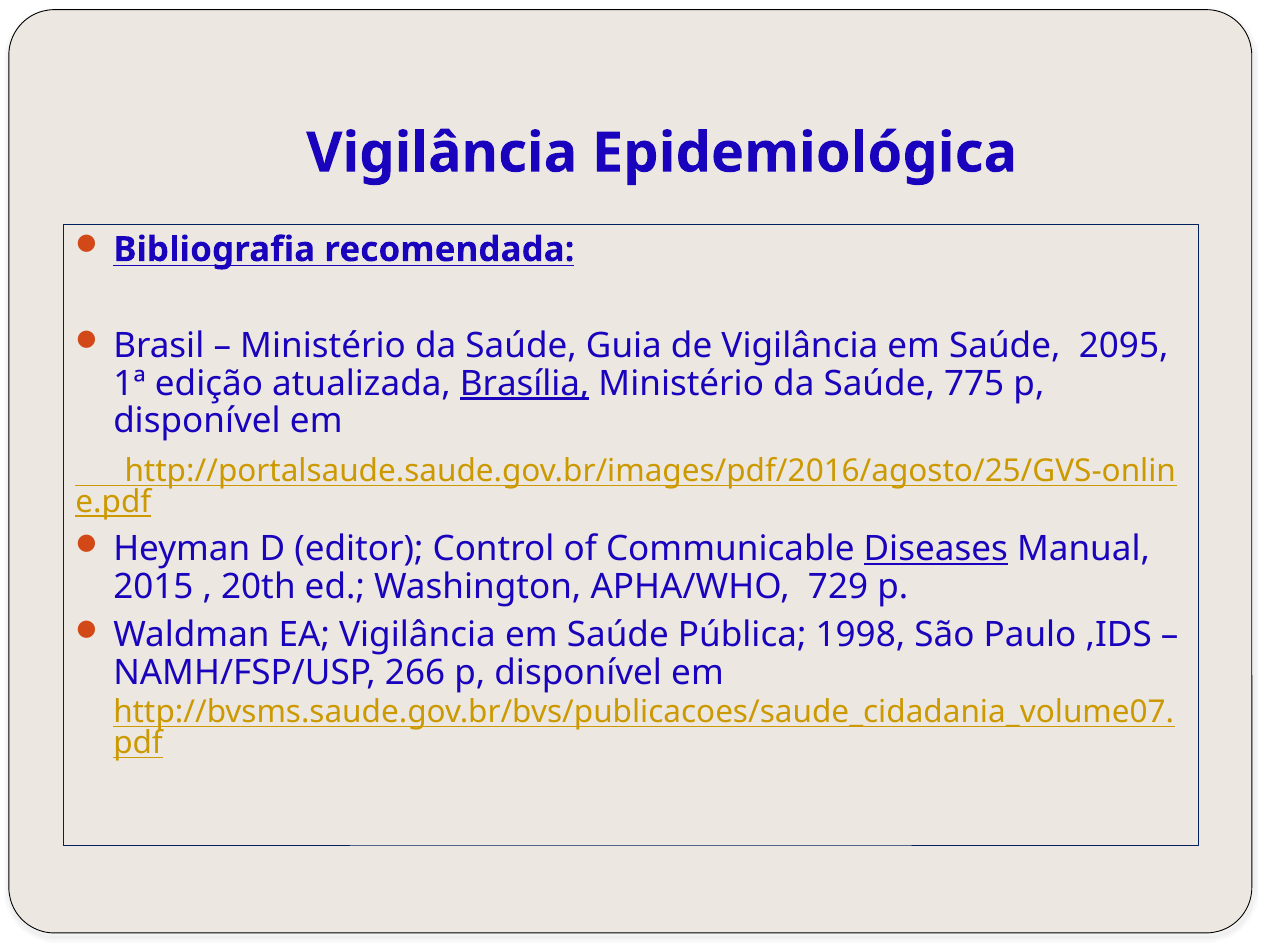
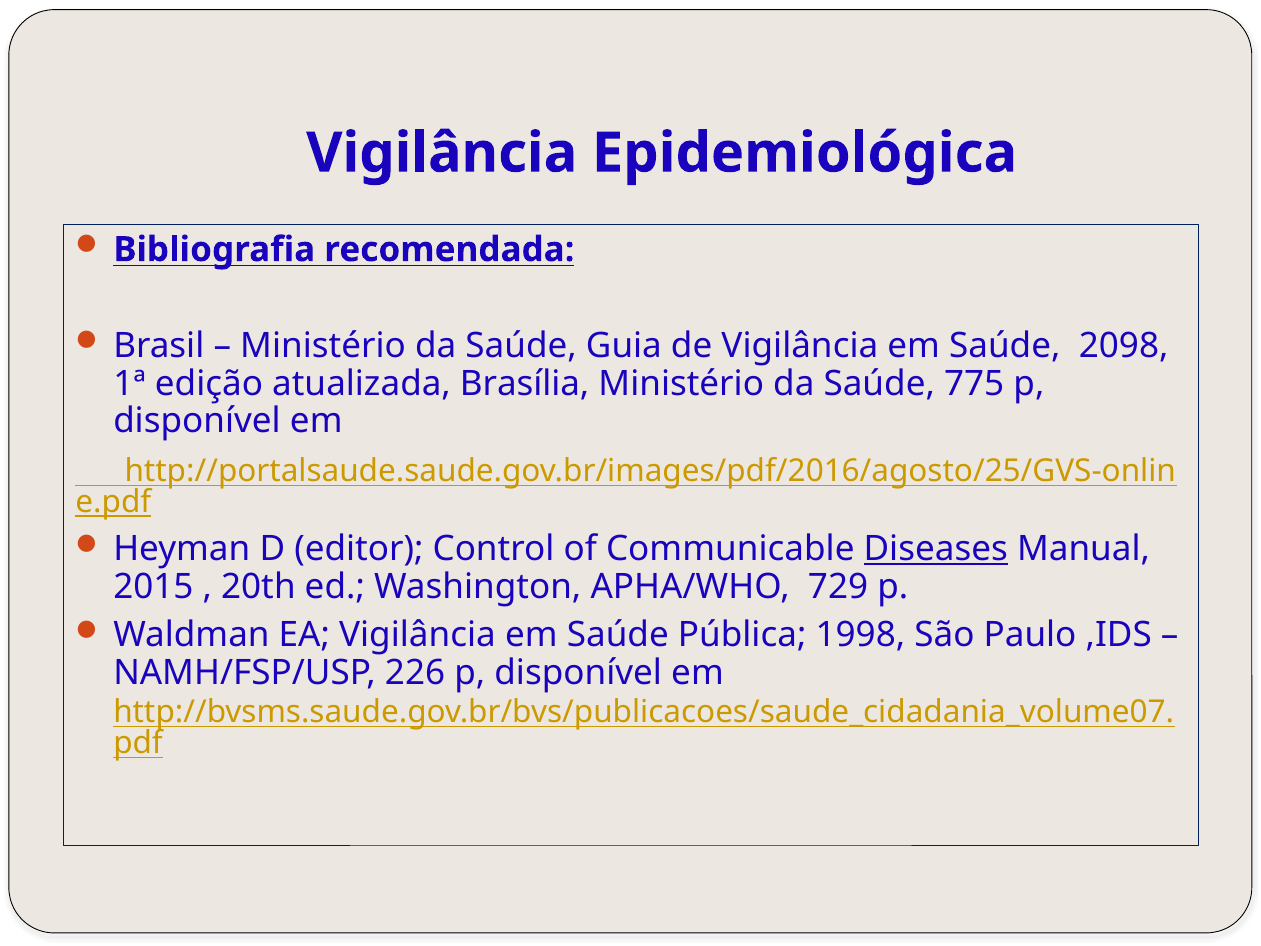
2095: 2095 -> 2098 (1124, 346)
Brasília underline: present -> none (525, 383)
266: 266 -> 226 (415, 673)
